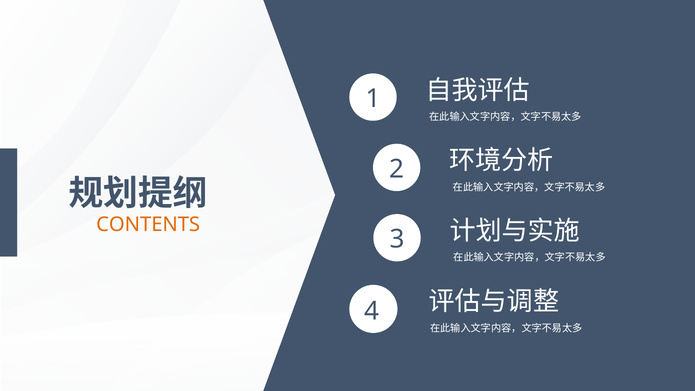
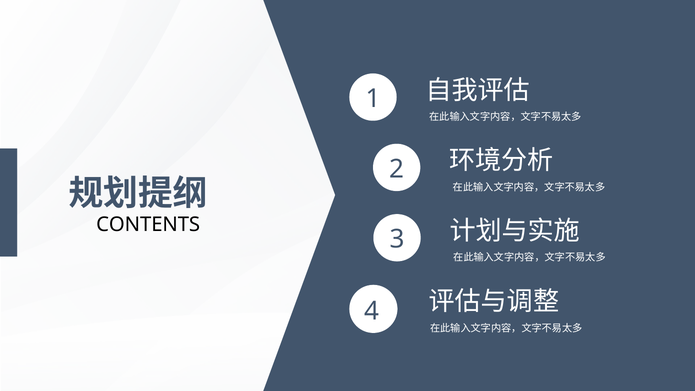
CONTENTS colour: orange -> black (148, 225)
